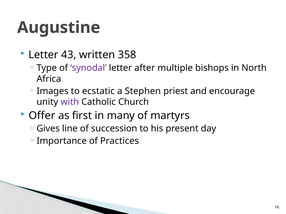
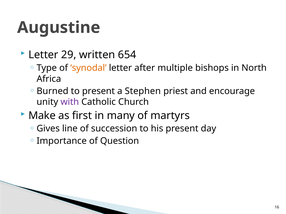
43: 43 -> 29 (69, 55)
358: 358 -> 654 (127, 55)
synodal colour: purple -> orange (88, 68)
Images: Images -> Burned (53, 91)
to ecstatic: ecstatic -> present (98, 91)
Offer: Offer -> Make (42, 116)
Practices: Practices -> Question (120, 141)
